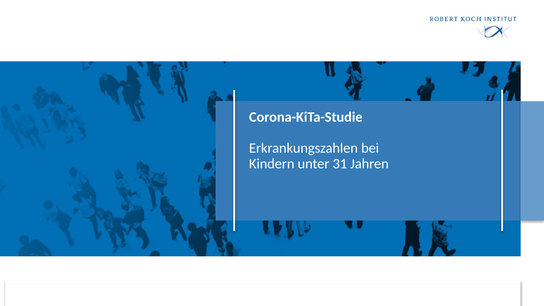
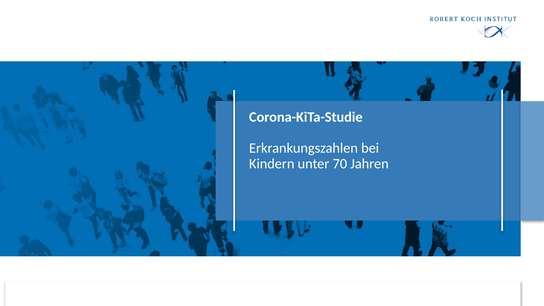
31: 31 -> 70 (340, 164)
